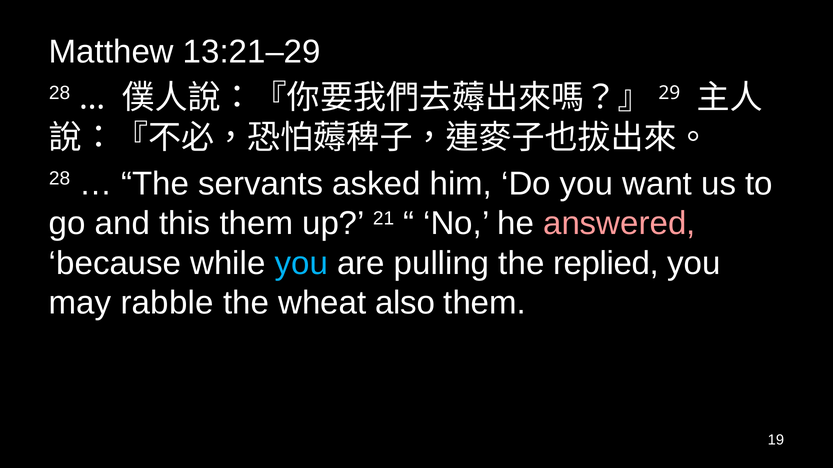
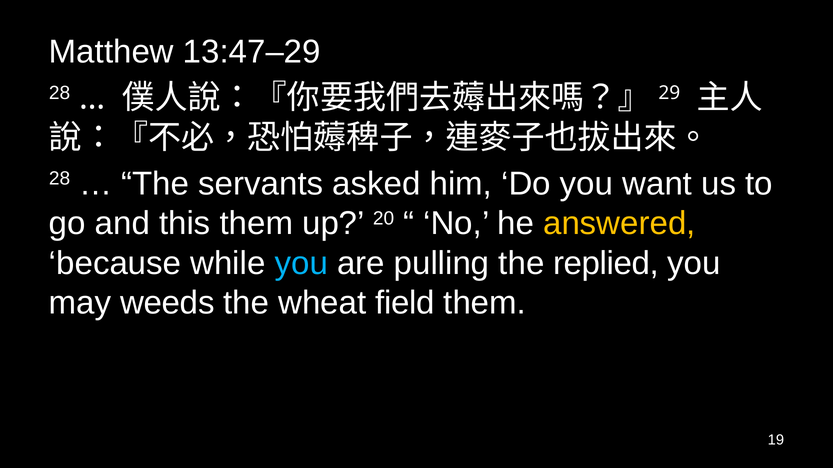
13:21–29: 13:21–29 -> 13:47–29 (252, 52)
21: 21 -> 20 (384, 218)
answered colour: pink -> yellow (619, 224)
rabble: rabble -> weeds (167, 303)
also: also -> field (405, 303)
